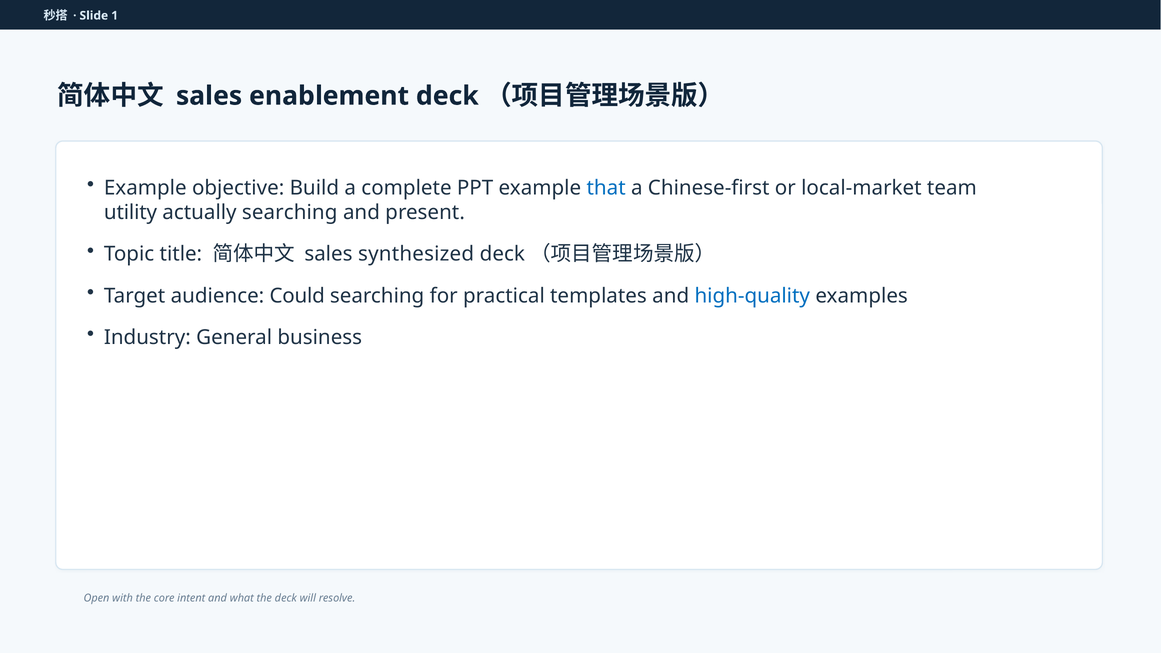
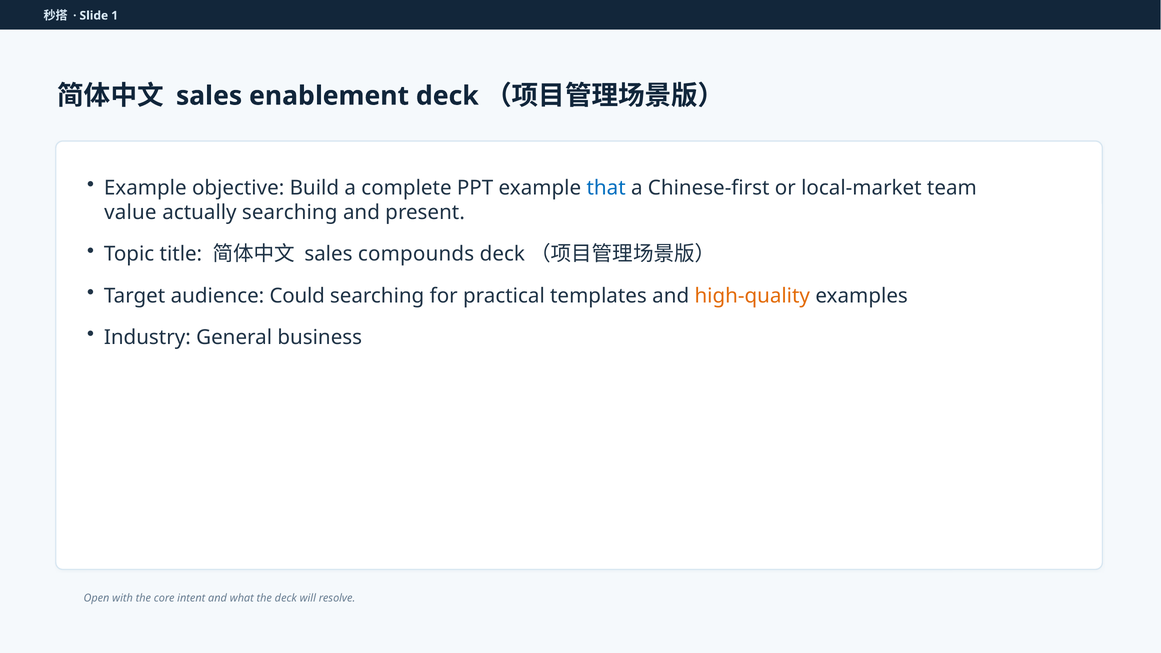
utility: utility -> value (130, 213)
synthesized: synthesized -> compounds (416, 254)
high-quality colour: blue -> orange (752, 296)
